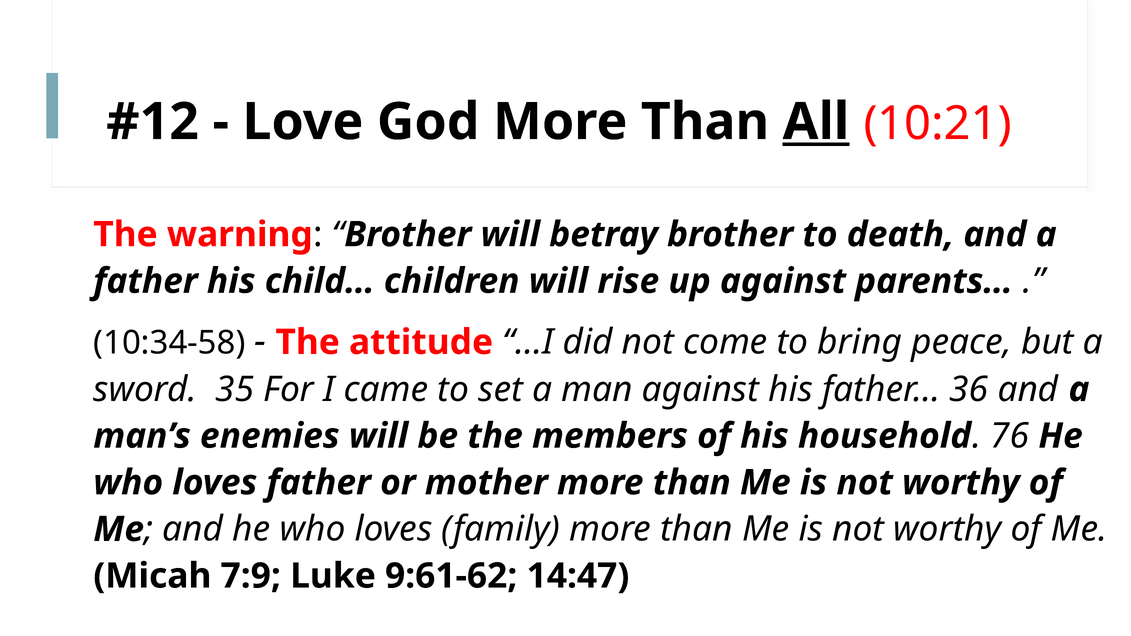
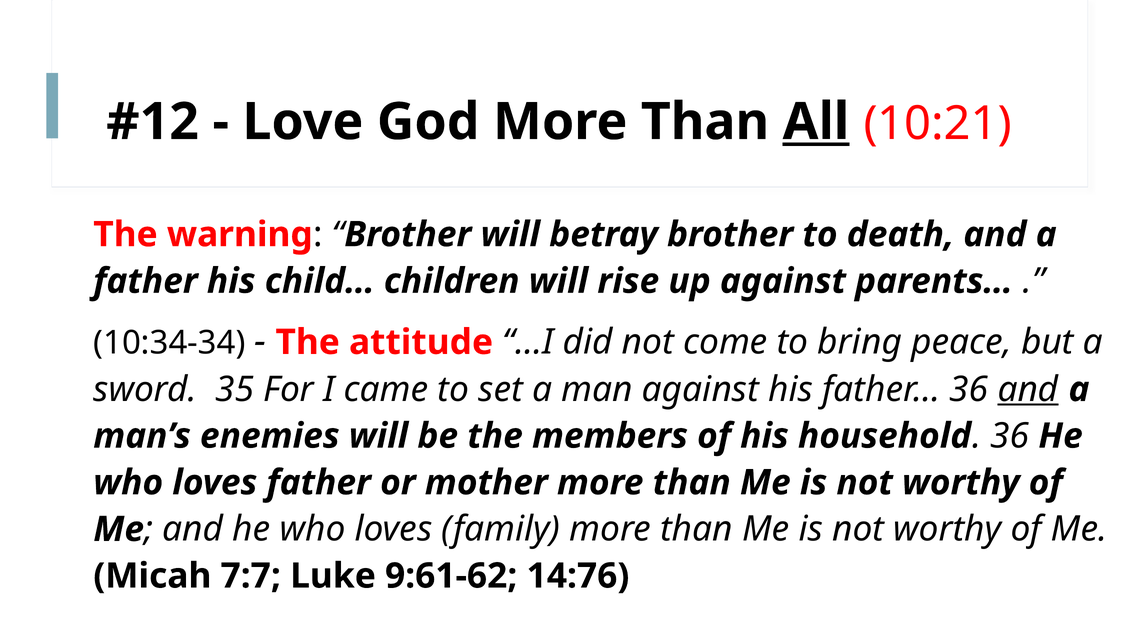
10:34-58: 10:34-58 -> 10:34-34 (169, 343)
and underline: none -> present (1028, 390)
76: 76 -> 36 (1010, 436)
7:9: 7:9 -> 7:7 (251, 576)
14:47: 14:47 -> 14:76 (578, 576)
